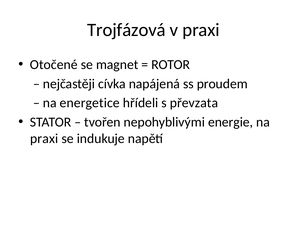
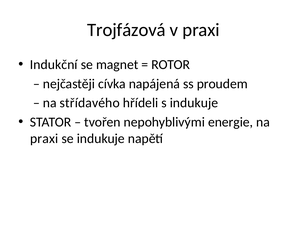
Otočené: Otočené -> Indukční (54, 64)
energetice: energetice -> střídavého (90, 103)
s převzata: převzata -> indukuje (194, 103)
